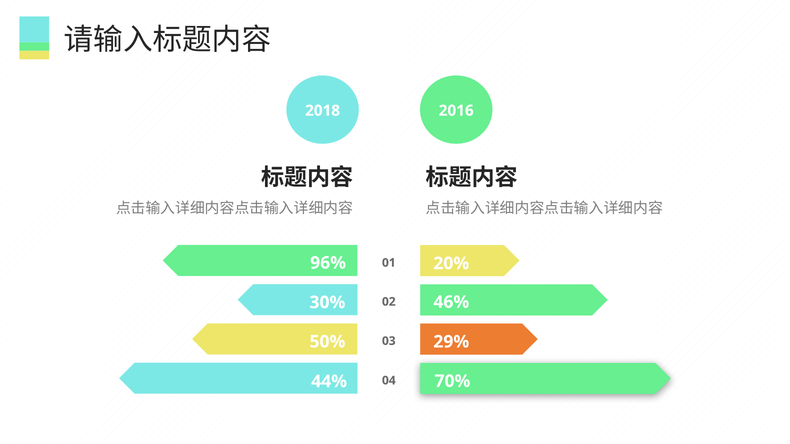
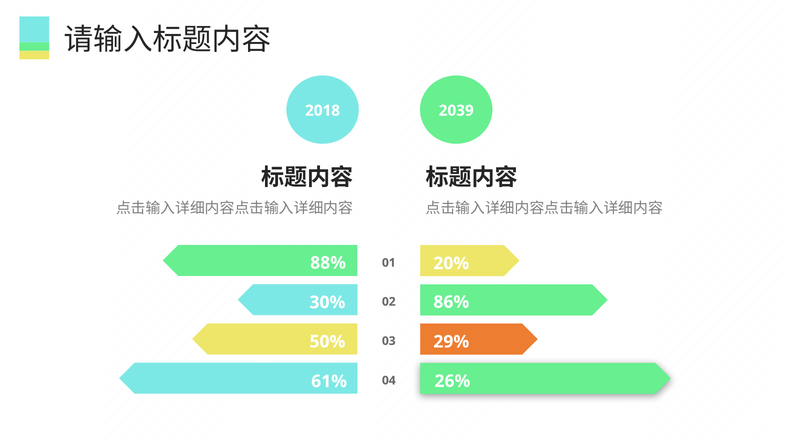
2016: 2016 -> 2039 (456, 111)
96%: 96% -> 88% (328, 263)
46%: 46% -> 86% (451, 302)
70%: 70% -> 26% (452, 381)
44%: 44% -> 61% (329, 382)
